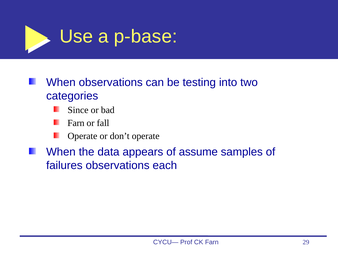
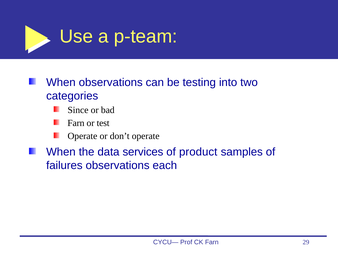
p-base: p-base -> p-team (146, 37)
fall: fall -> test (103, 123)
appears: appears -> services (143, 152)
assume: assume -> product (198, 152)
